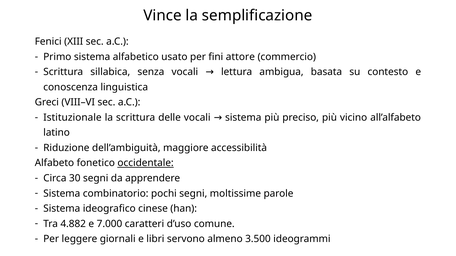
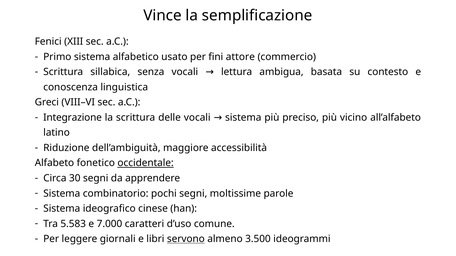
Istituzionale: Istituzionale -> Integrazione (73, 118)
4.882: 4.882 -> 5.583 (73, 224)
servono underline: none -> present (186, 239)
